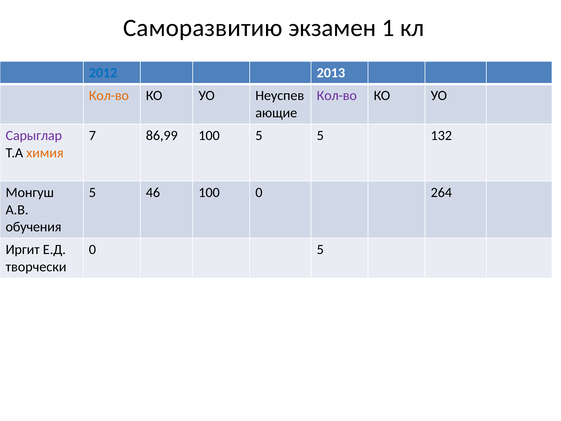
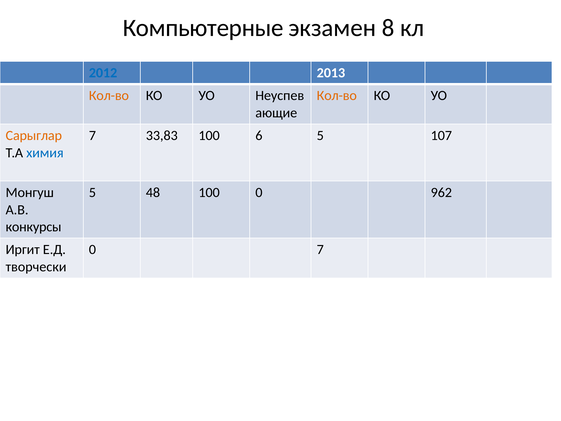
Саморазвитию: Саморазвитию -> Компьютерные (203, 28)
1: 1 -> 8 (388, 28)
Кол-во colour: purple -> orange (337, 96)
Сарыглар colour: purple -> orange (34, 136)
86,99: 86,99 -> 33,83 (162, 136)
100 5: 5 -> 6 (259, 136)
132: 132 -> 107 (441, 136)
химия colour: orange -> blue (45, 153)
46: 46 -> 48 (153, 192)
264: 264 -> 962 (441, 192)
обучения: обучения -> конкурсы (34, 227)
0 5: 5 -> 7 (320, 249)
